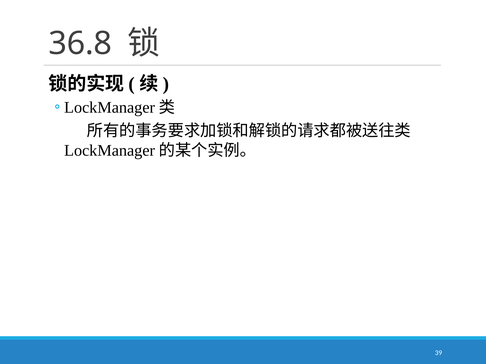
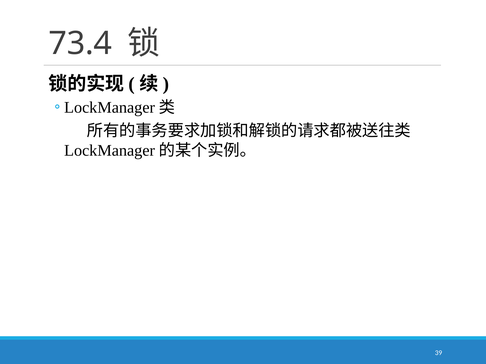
36.8: 36.8 -> 73.4 (80, 44)
